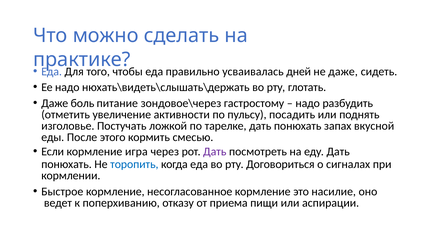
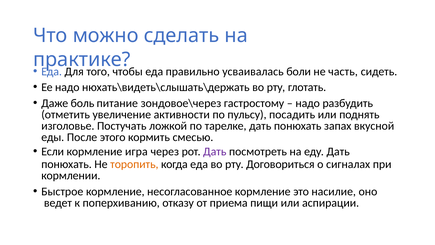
дней: дней -> боли (299, 71)
не даже: даже -> часть (343, 71)
торопить colour: blue -> orange (134, 164)
